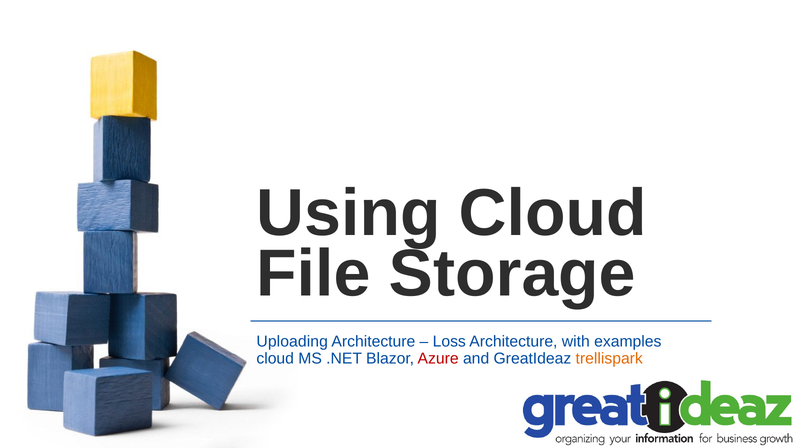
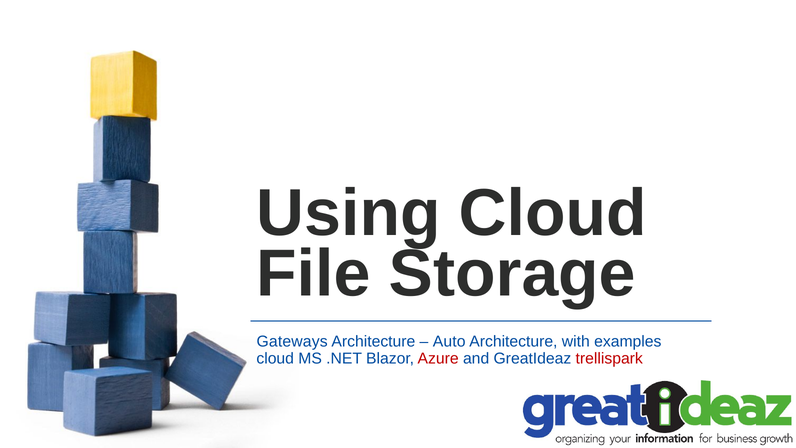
Uploading: Uploading -> Gateways (292, 341)
Loss: Loss -> Auto (449, 341)
trellispark colour: orange -> red (609, 358)
